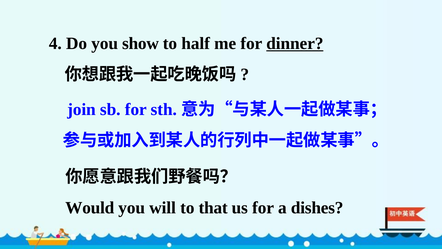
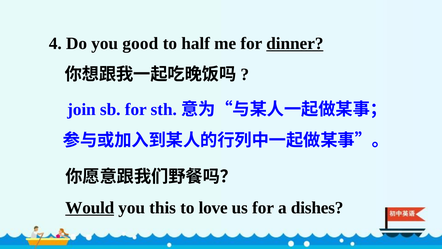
show: show -> good (140, 43)
Would underline: none -> present (90, 208)
will: will -> this (163, 208)
that: that -> love (213, 208)
